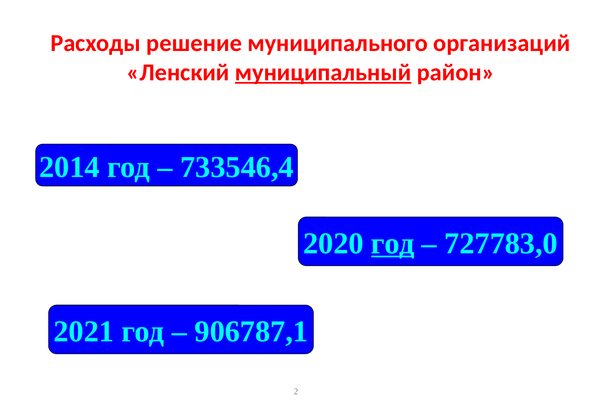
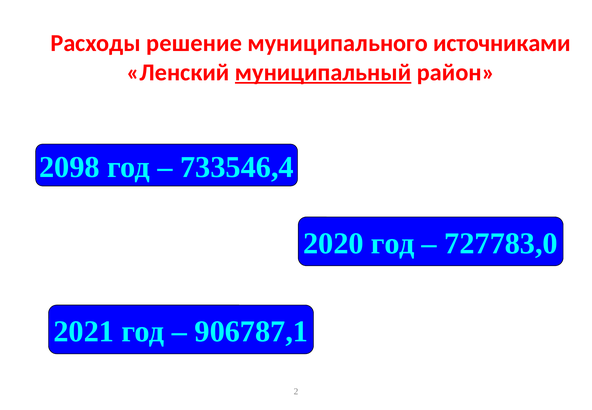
организаций: организаций -> источниками (502, 43)
2014: 2014 -> 2098 (69, 167)
год underline: present -> none (393, 243)
